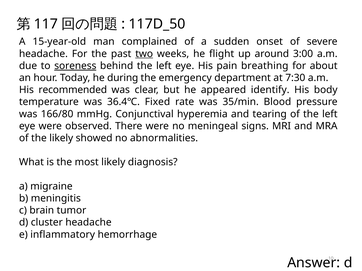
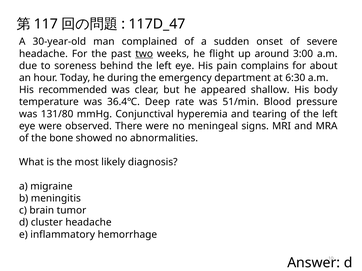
117D_50: 117D_50 -> 117D_47 (157, 24)
15-year-old: 15-year-old -> 30-year-old (59, 42)
soreness underline: present -> none (75, 66)
breathing: breathing -> complains (265, 66)
7:30: 7:30 -> 6:30 (295, 78)
identify: identify -> shallow (270, 90)
Fixed: Fixed -> Deep (157, 102)
35/min: 35/min -> 51/min (241, 102)
166/80: 166/80 -> 131/80 (57, 114)
the likely: likely -> bone (61, 138)
